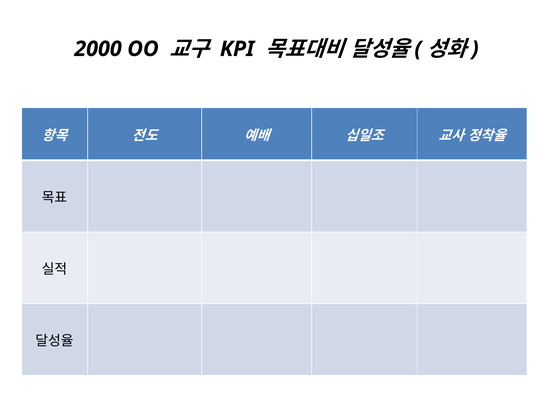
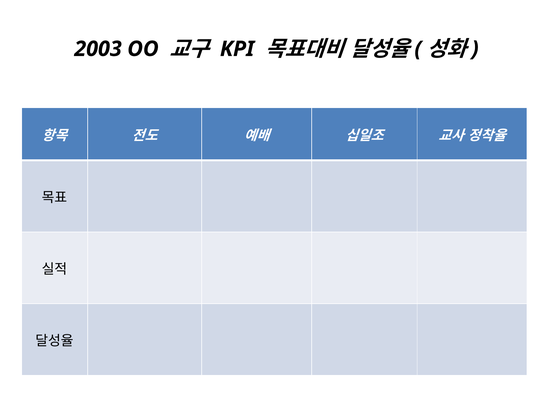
2000: 2000 -> 2003 (98, 49)
